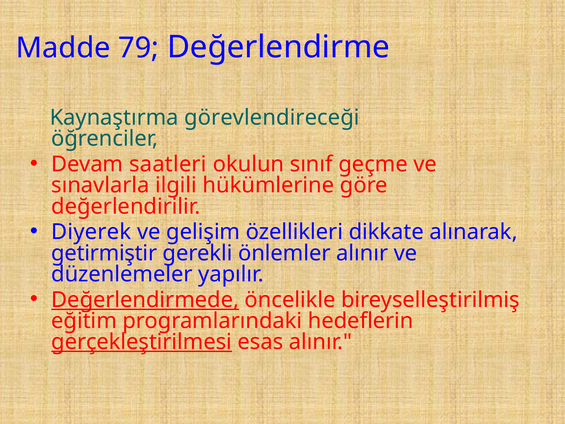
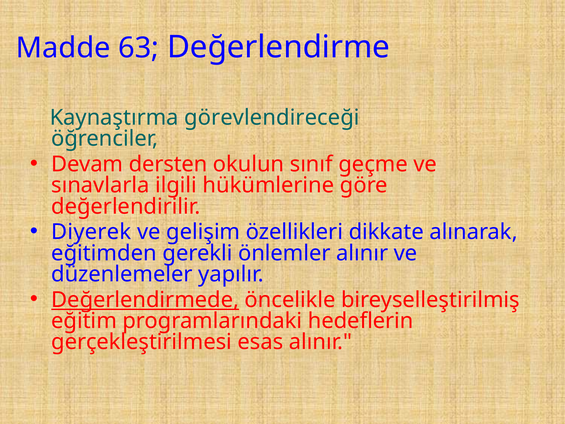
79: 79 -> 63 (139, 48)
saatleri: saatleri -> dersten (168, 164)
getirmiştir: getirmiştir -> eğitimden (104, 253)
gerçekleştirilmesi underline: present -> none (142, 342)
